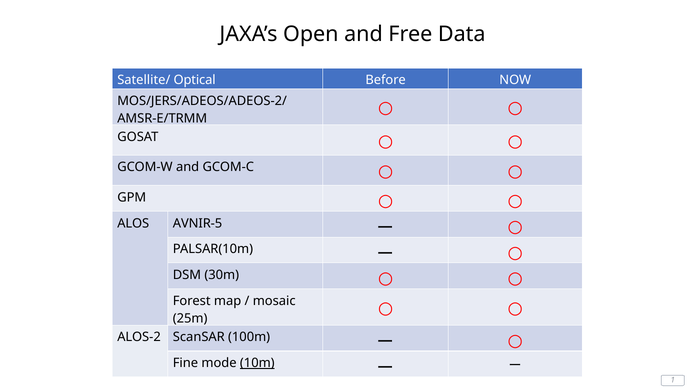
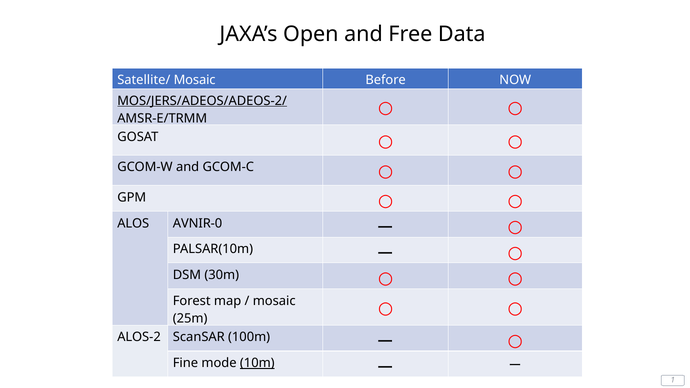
Satellite/ Optical: Optical -> Mosaic (195, 80)
MOS/JERS/ADEOS/ADEOS-2/ underline: none -> present (202, 101)
AVNIR-5: AVNIR-5 -> AVNIR-0 (198, 223)
